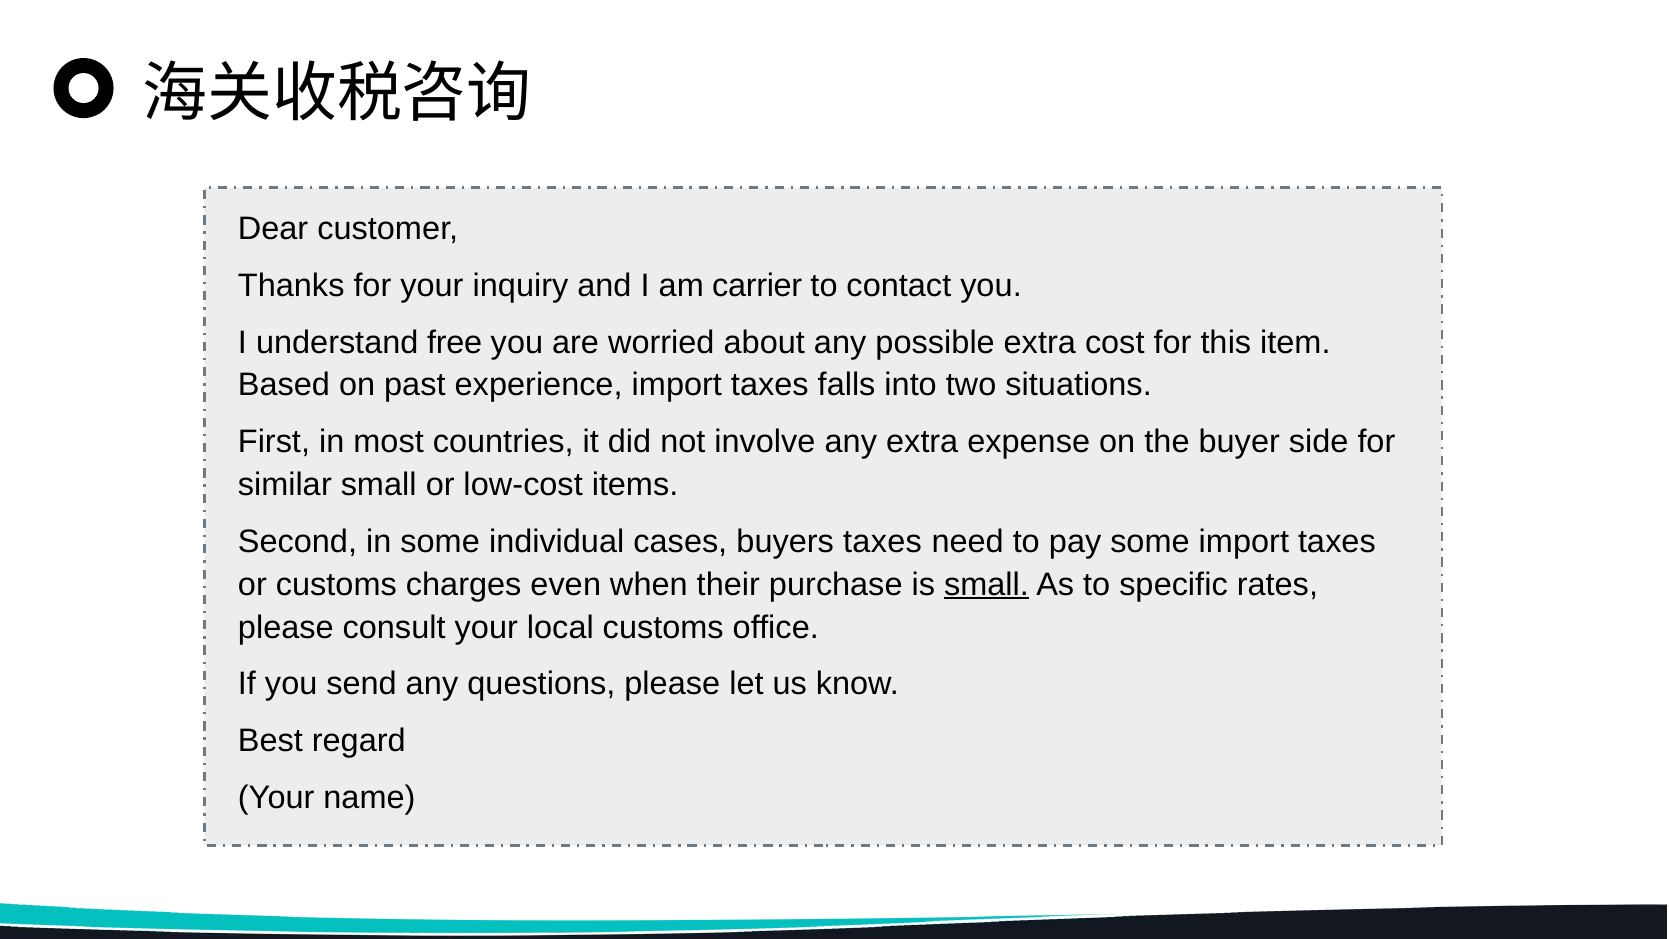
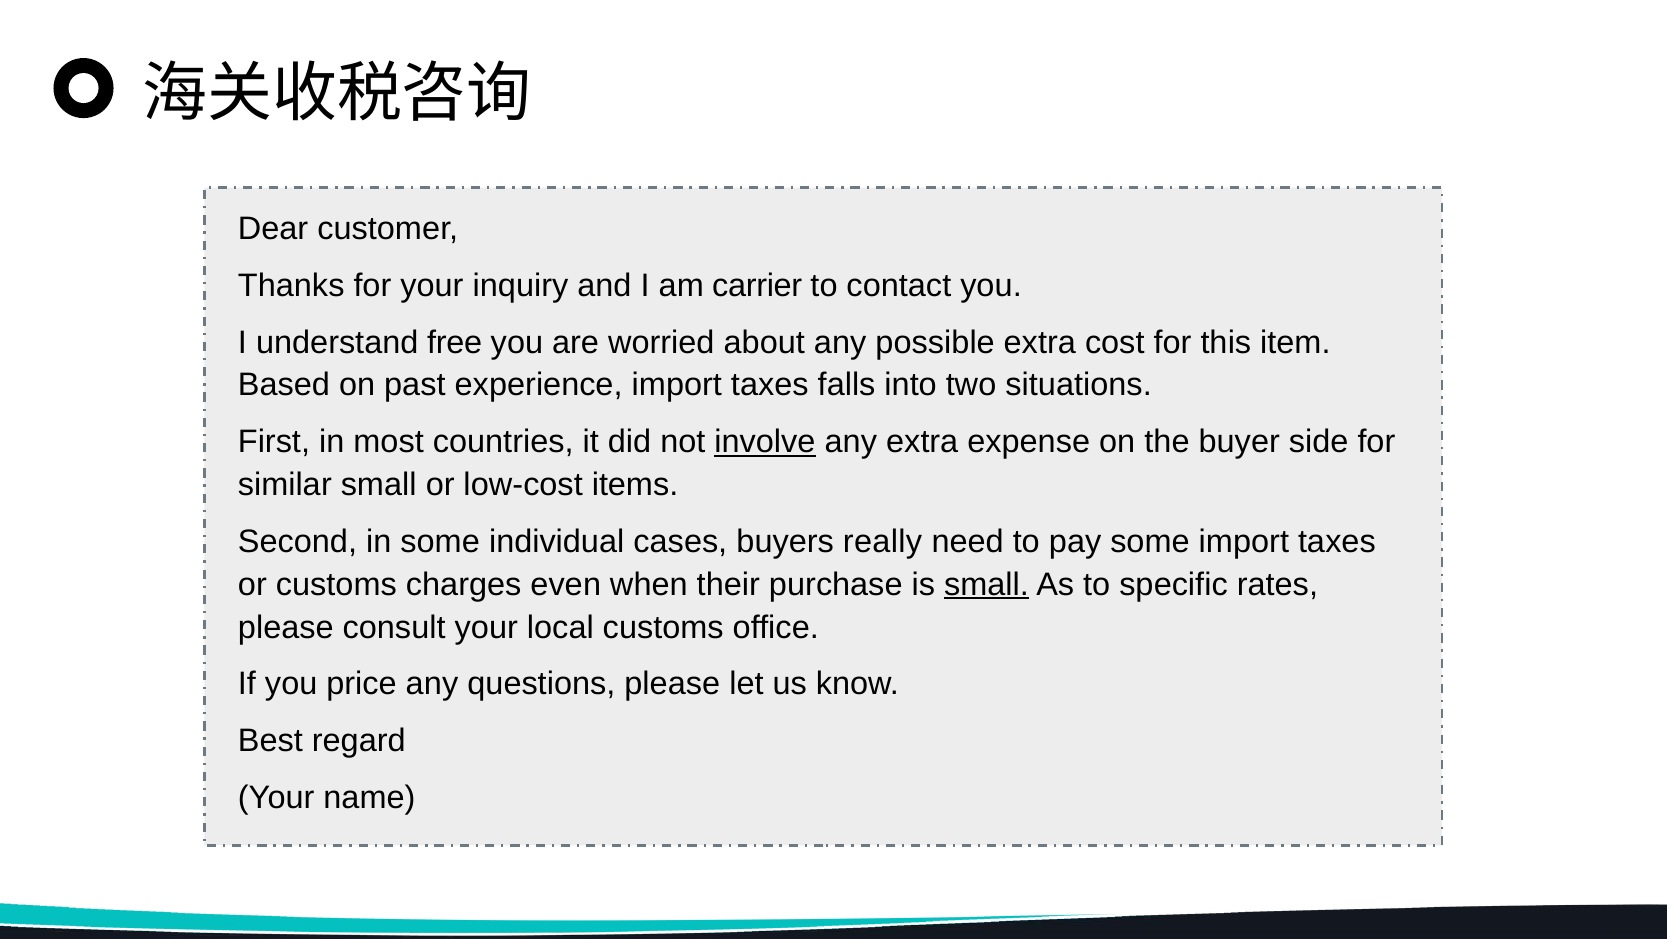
involve underline: none -> present (765, 442)
buyers taxes: taxes -> really (883, 542)
send: send -> price (362, 684)
